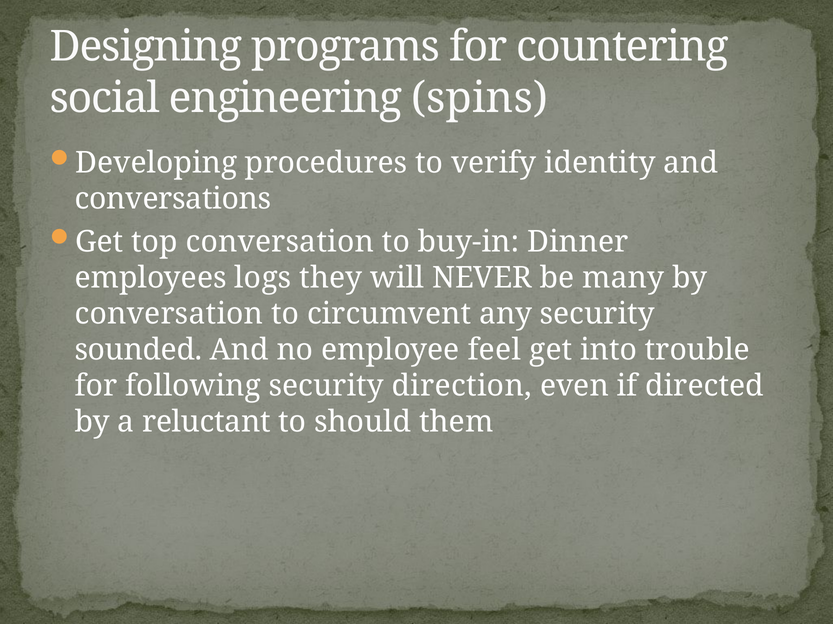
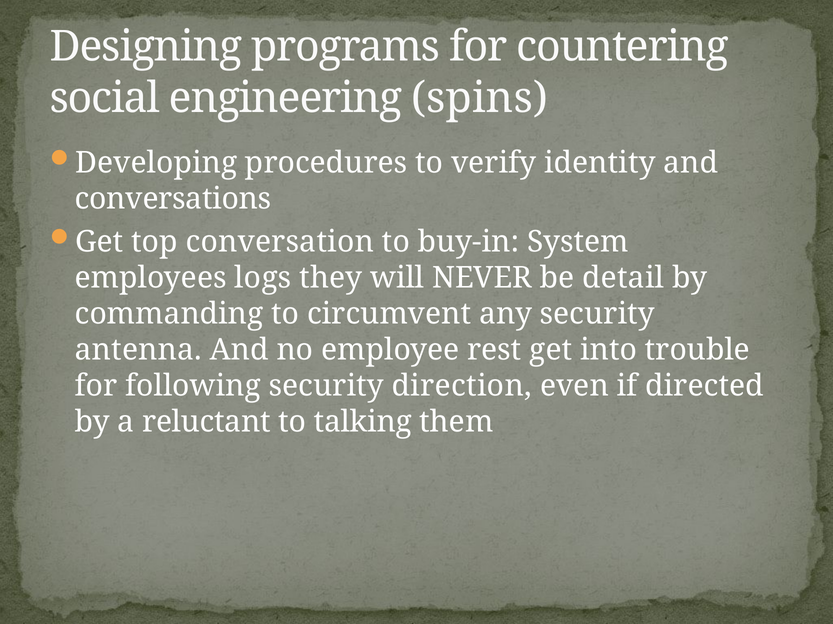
Dinner: Dinner -> System (578, 242)
many: many -> detail (623, 278)
conversation: conversation -> commanding (169, 314)
sounded: sounded -> antenna (138, 350)
feel: feel -> rest (494, 350)
should: should -> talking (363, 423)
